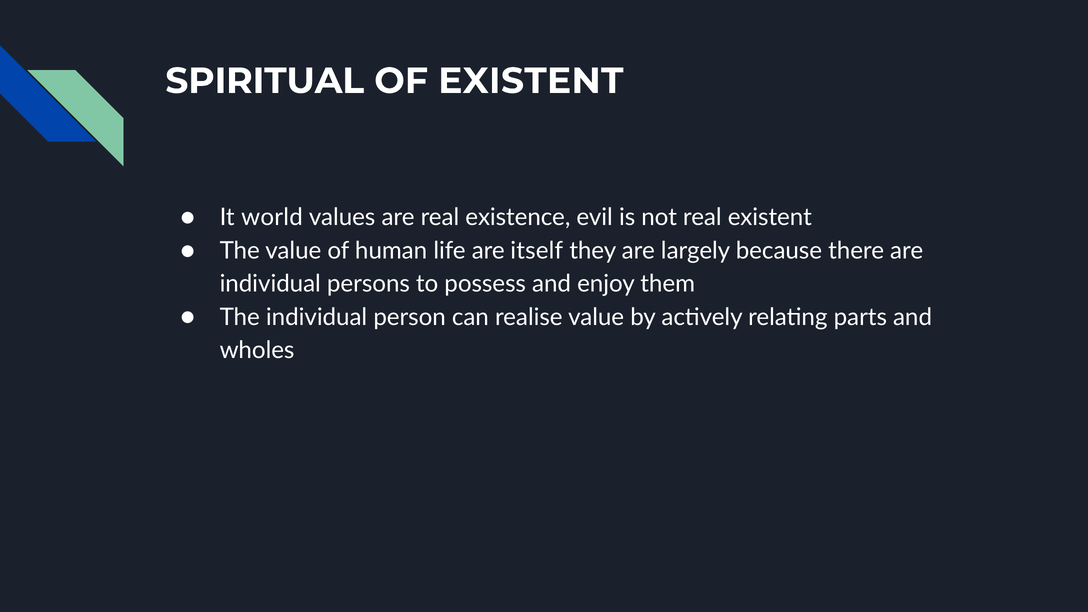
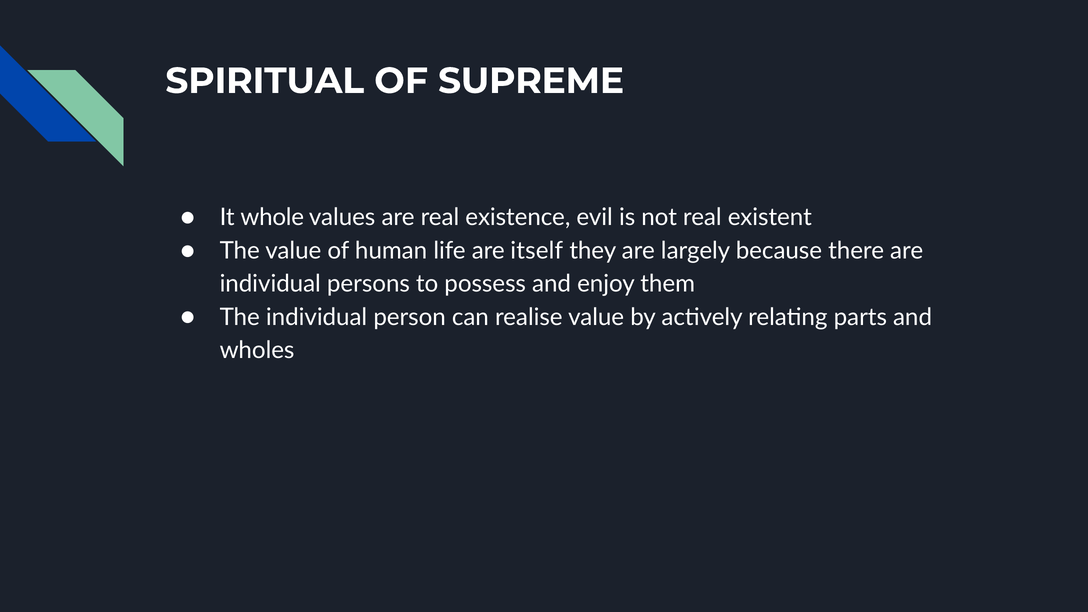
OF EXISTENT: EXISTENT -> SUPREME (531, 81)
world: world -> whole (272, 218)
